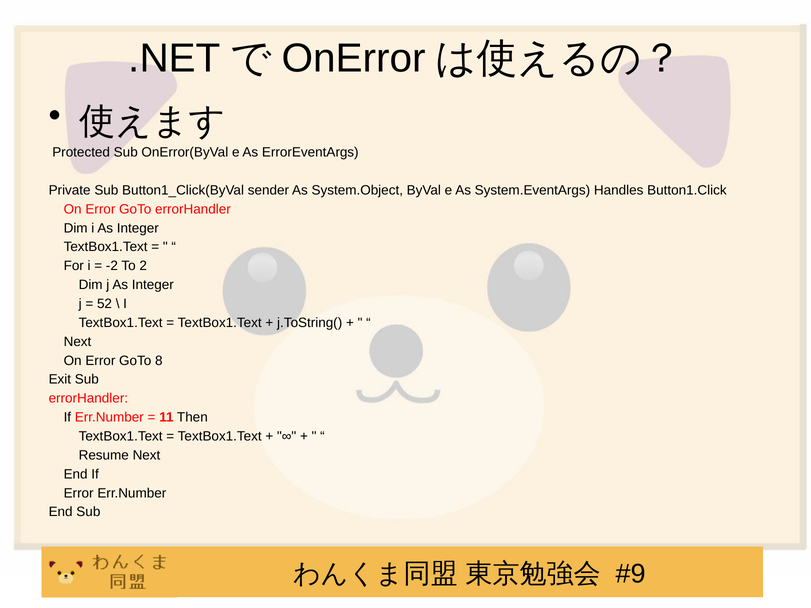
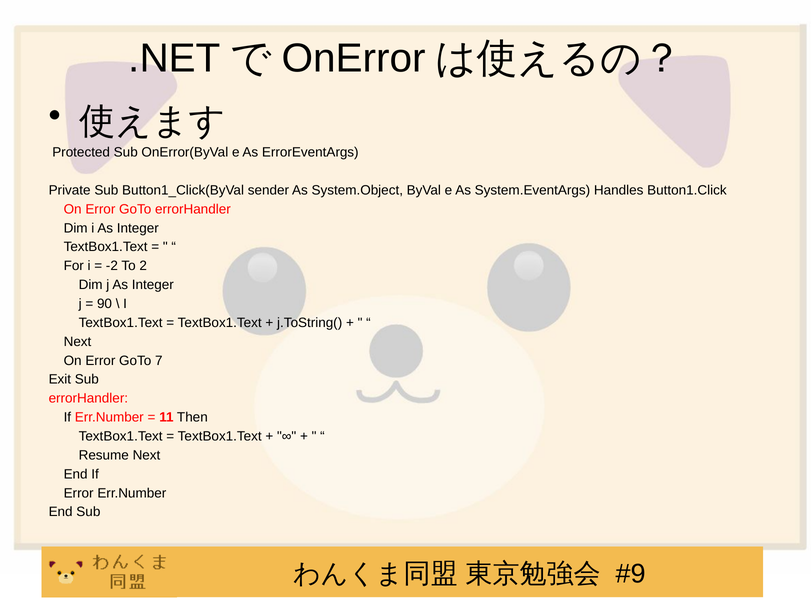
52: 52 -> 90 (105, 304)
8: 8 -> 7 (159, 361)
